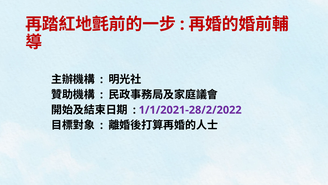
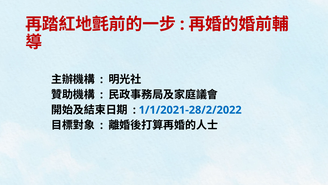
1/1/2021-28/2/2022 colour: purple -> blue (190, 110)
